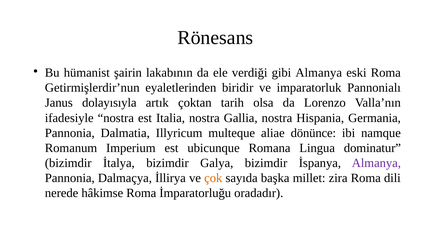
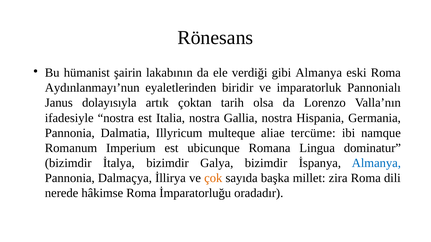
Getirmişlerdir’nun: Getirmişlerdir’nun -> Aydınlanmayı’nun (92, 88)
dönünce: dönünce -> tercüme (313, 133)
Almanya colour: purple -> blue (376, 163)
